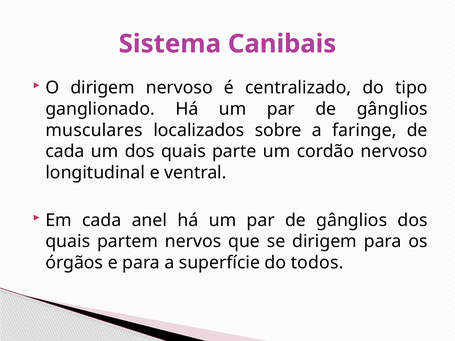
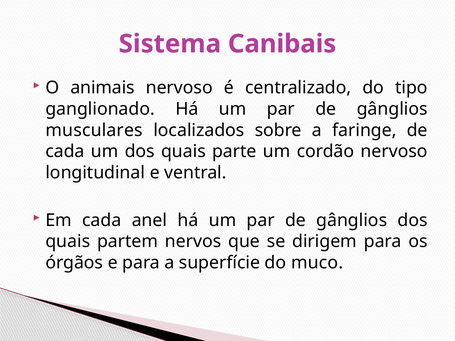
O dirigem: dirigem -> animais (103, 88)
todos: todos -> muco (317, 263)
